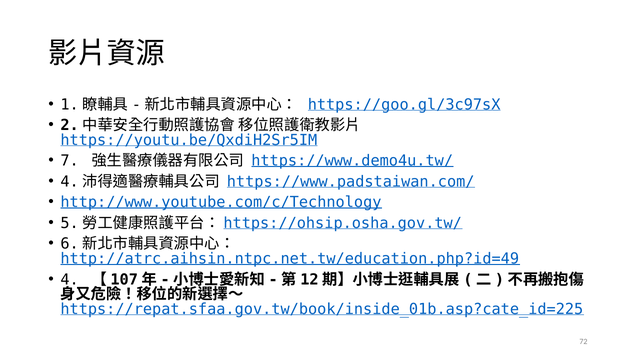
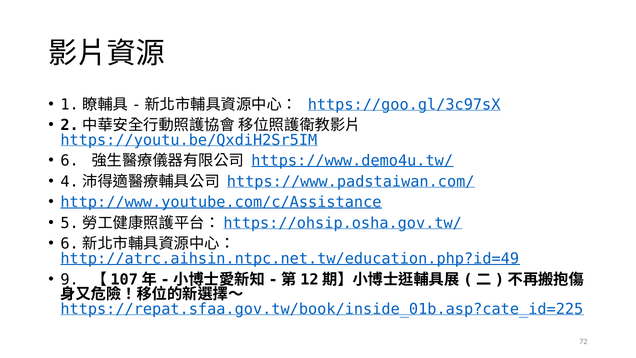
7: 7 -> 6 (70, 161)
http://www.youtube.com/c/Technology: http://www.youtube.com/c/Technology -> http://www.youtube.com/c/Assistance (221, 202)
4: 4 -> 9 (70, 279)
